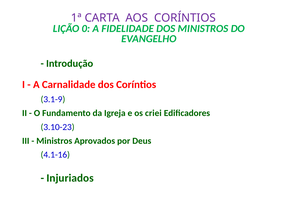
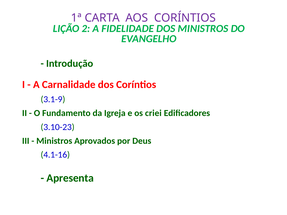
0: 0 -> 2 (86, 29)
Injuriados: Injuriados -> Apresenta (70, 178)
